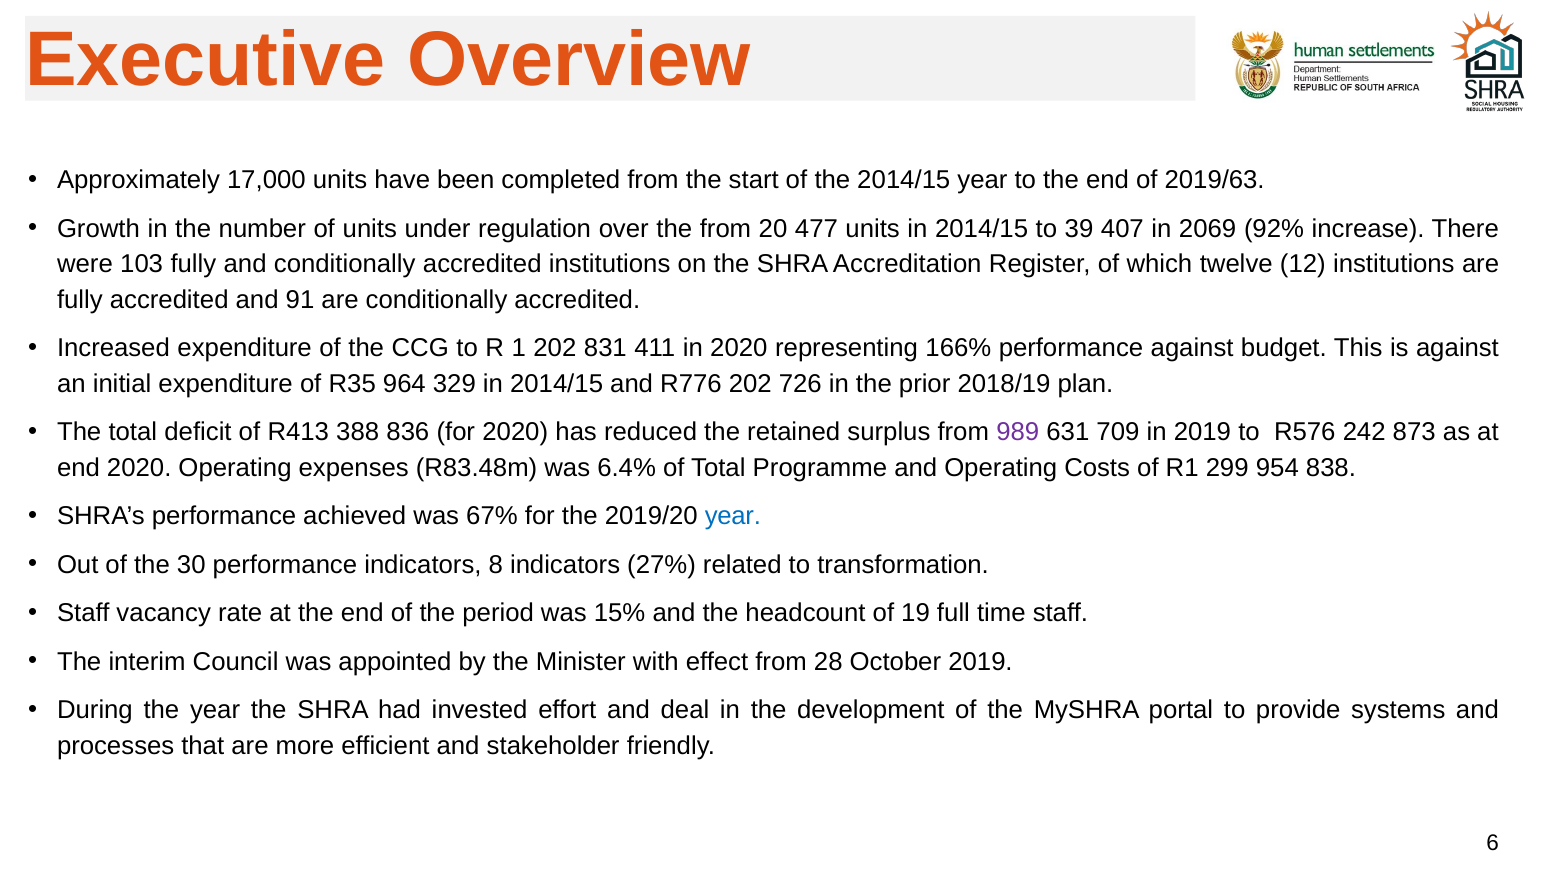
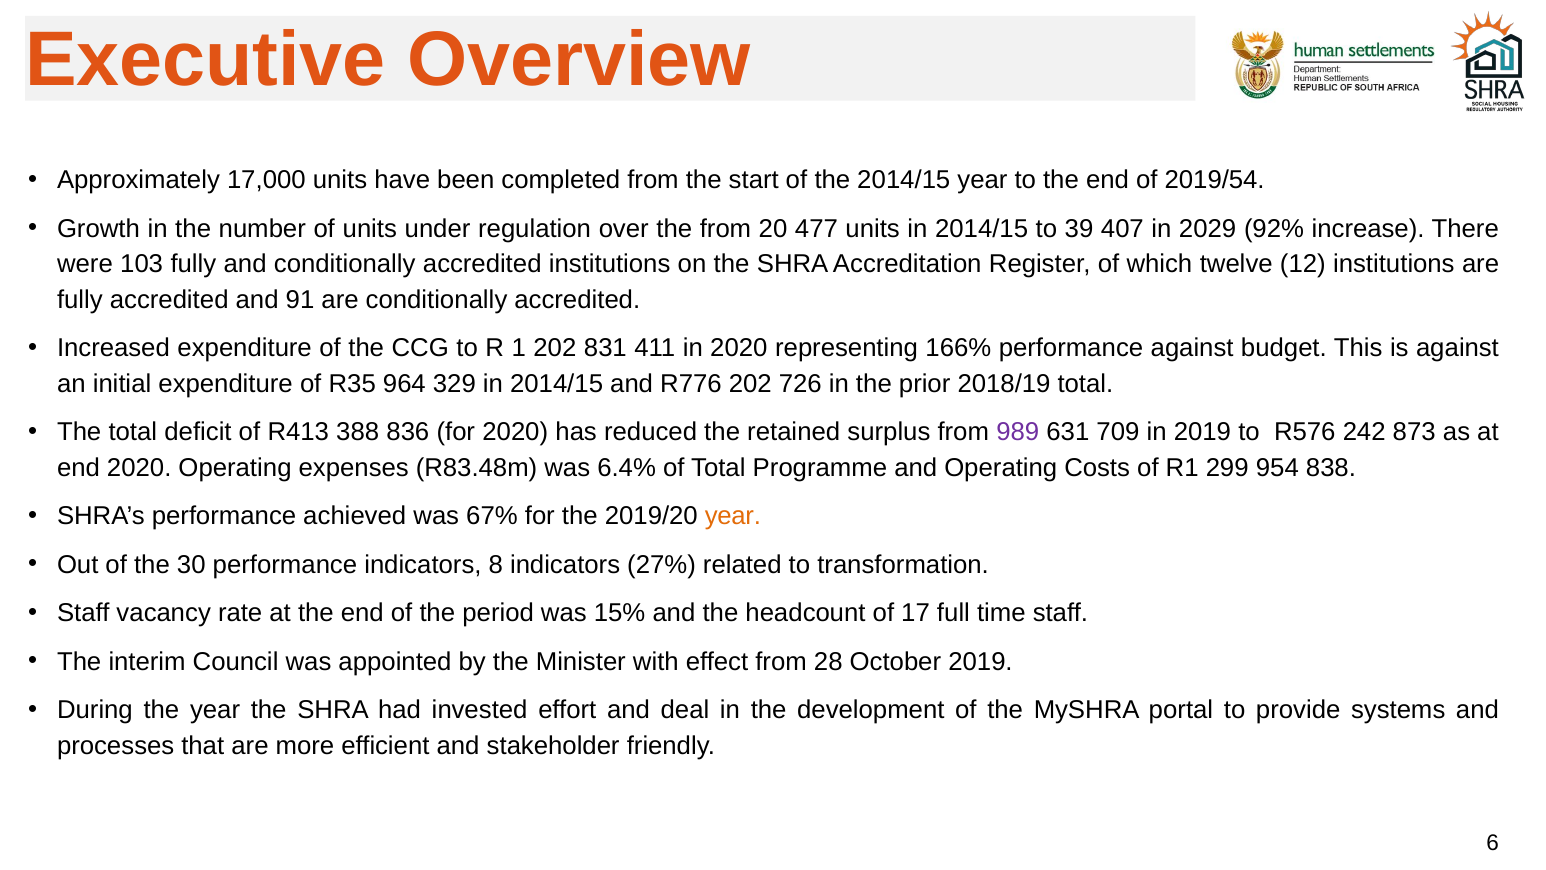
2019/63: 2019/63 -> 2019/54 (1215, 180)
2069: 2069 -> 2029 (1208, 229)
2018/19 plan: plan -> total (1085, 384)
year colour: blue -> orange (733, 516)
19: 19 -> 17 (916, 613)
